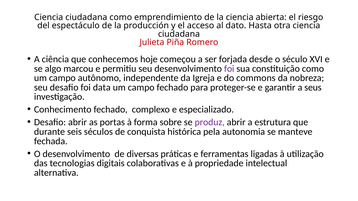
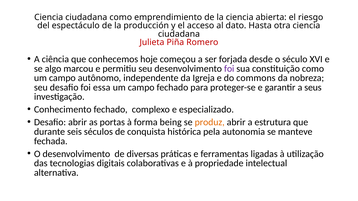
data: data -> essa (102, 88)
sobre: sobre -> being (171, 122)
produz colour: purple -> orange (210, 122)
